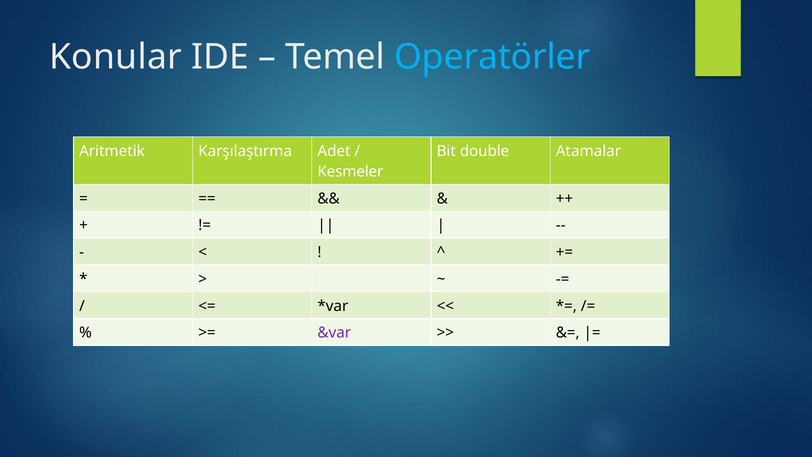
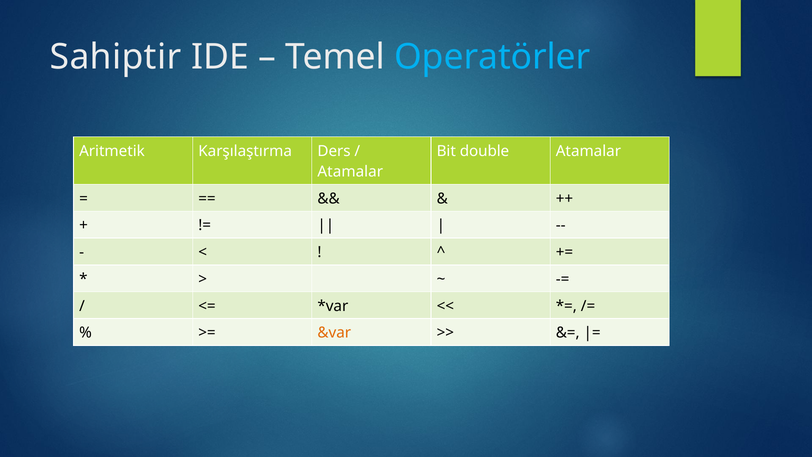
Konular: Konular -> Sahiptir (115, 57)
Adet: Adet -> Ders (334, 151)
Kesmeler: Kesmeler -> Atamalar (350, 172)
&var colour: purple -> orange (334, 333)
